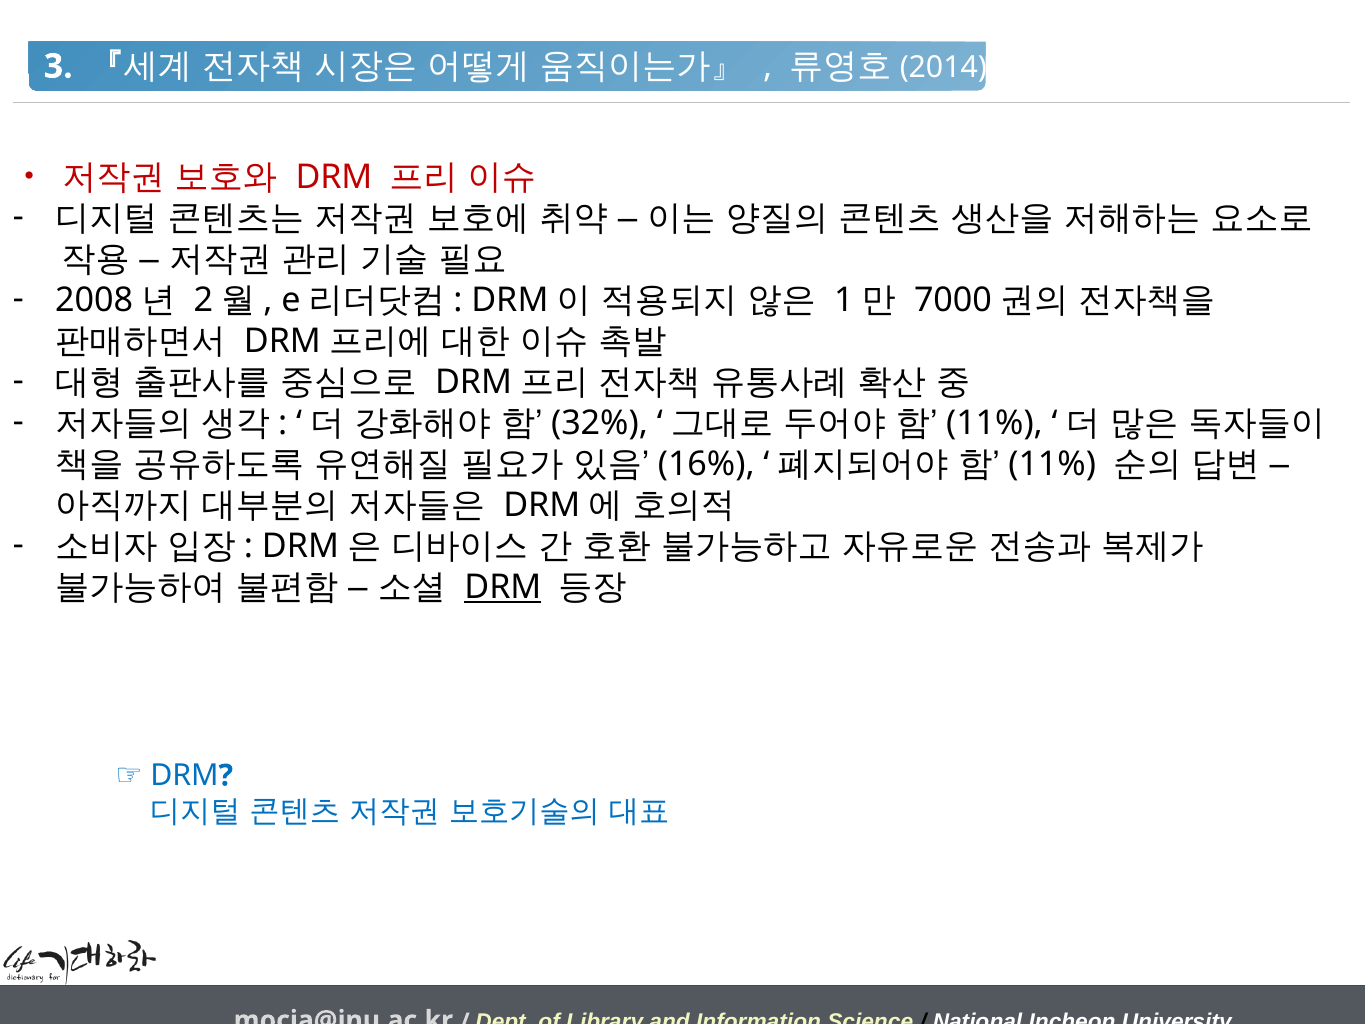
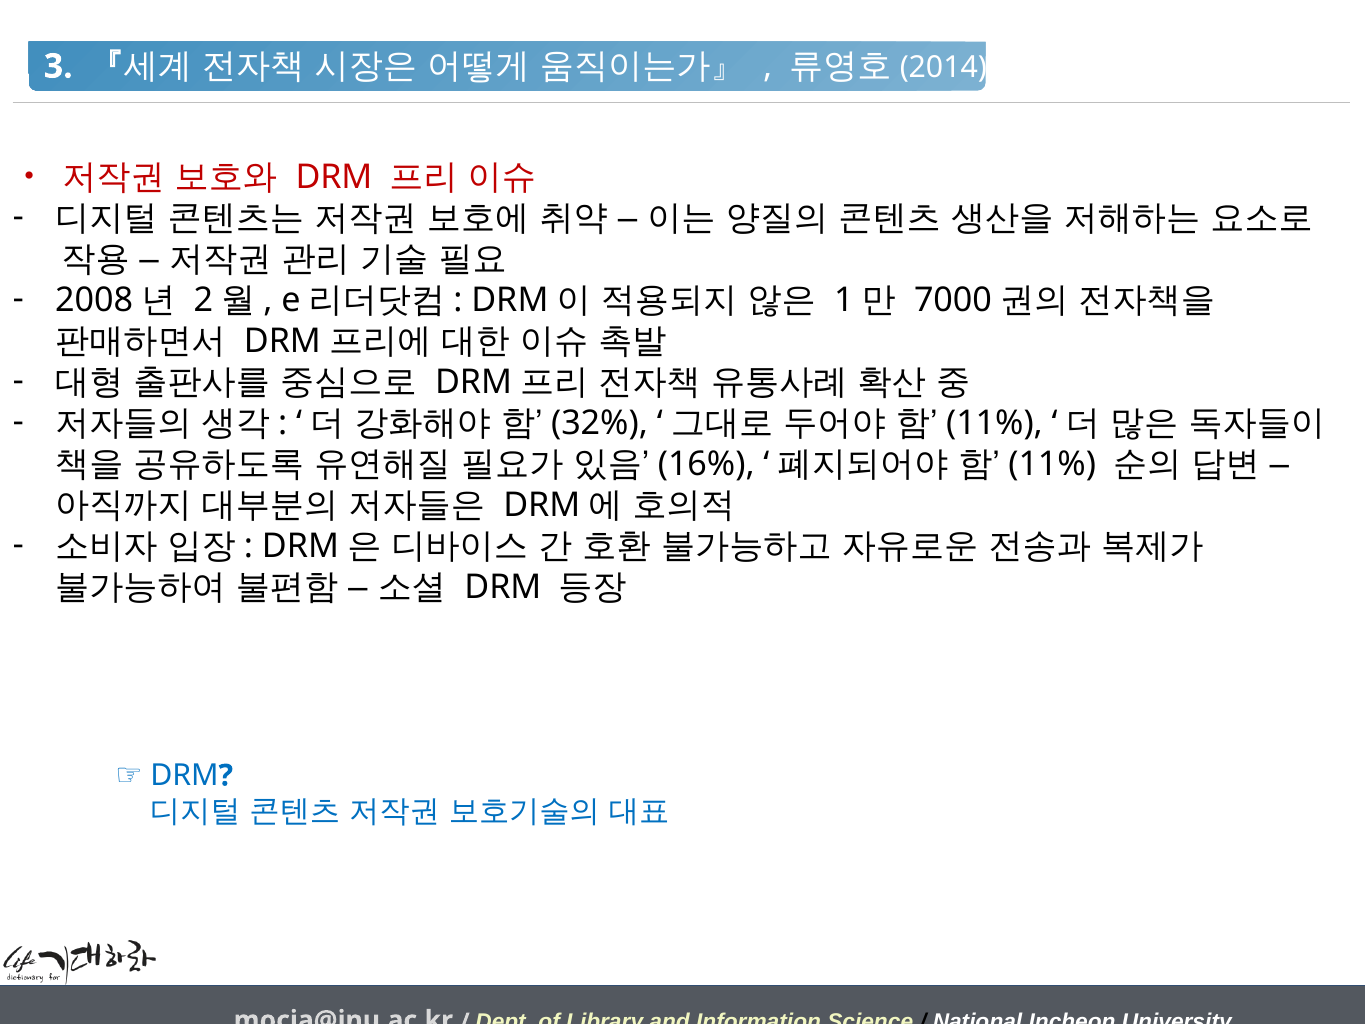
DRM underline: present -> none (503, 587)
